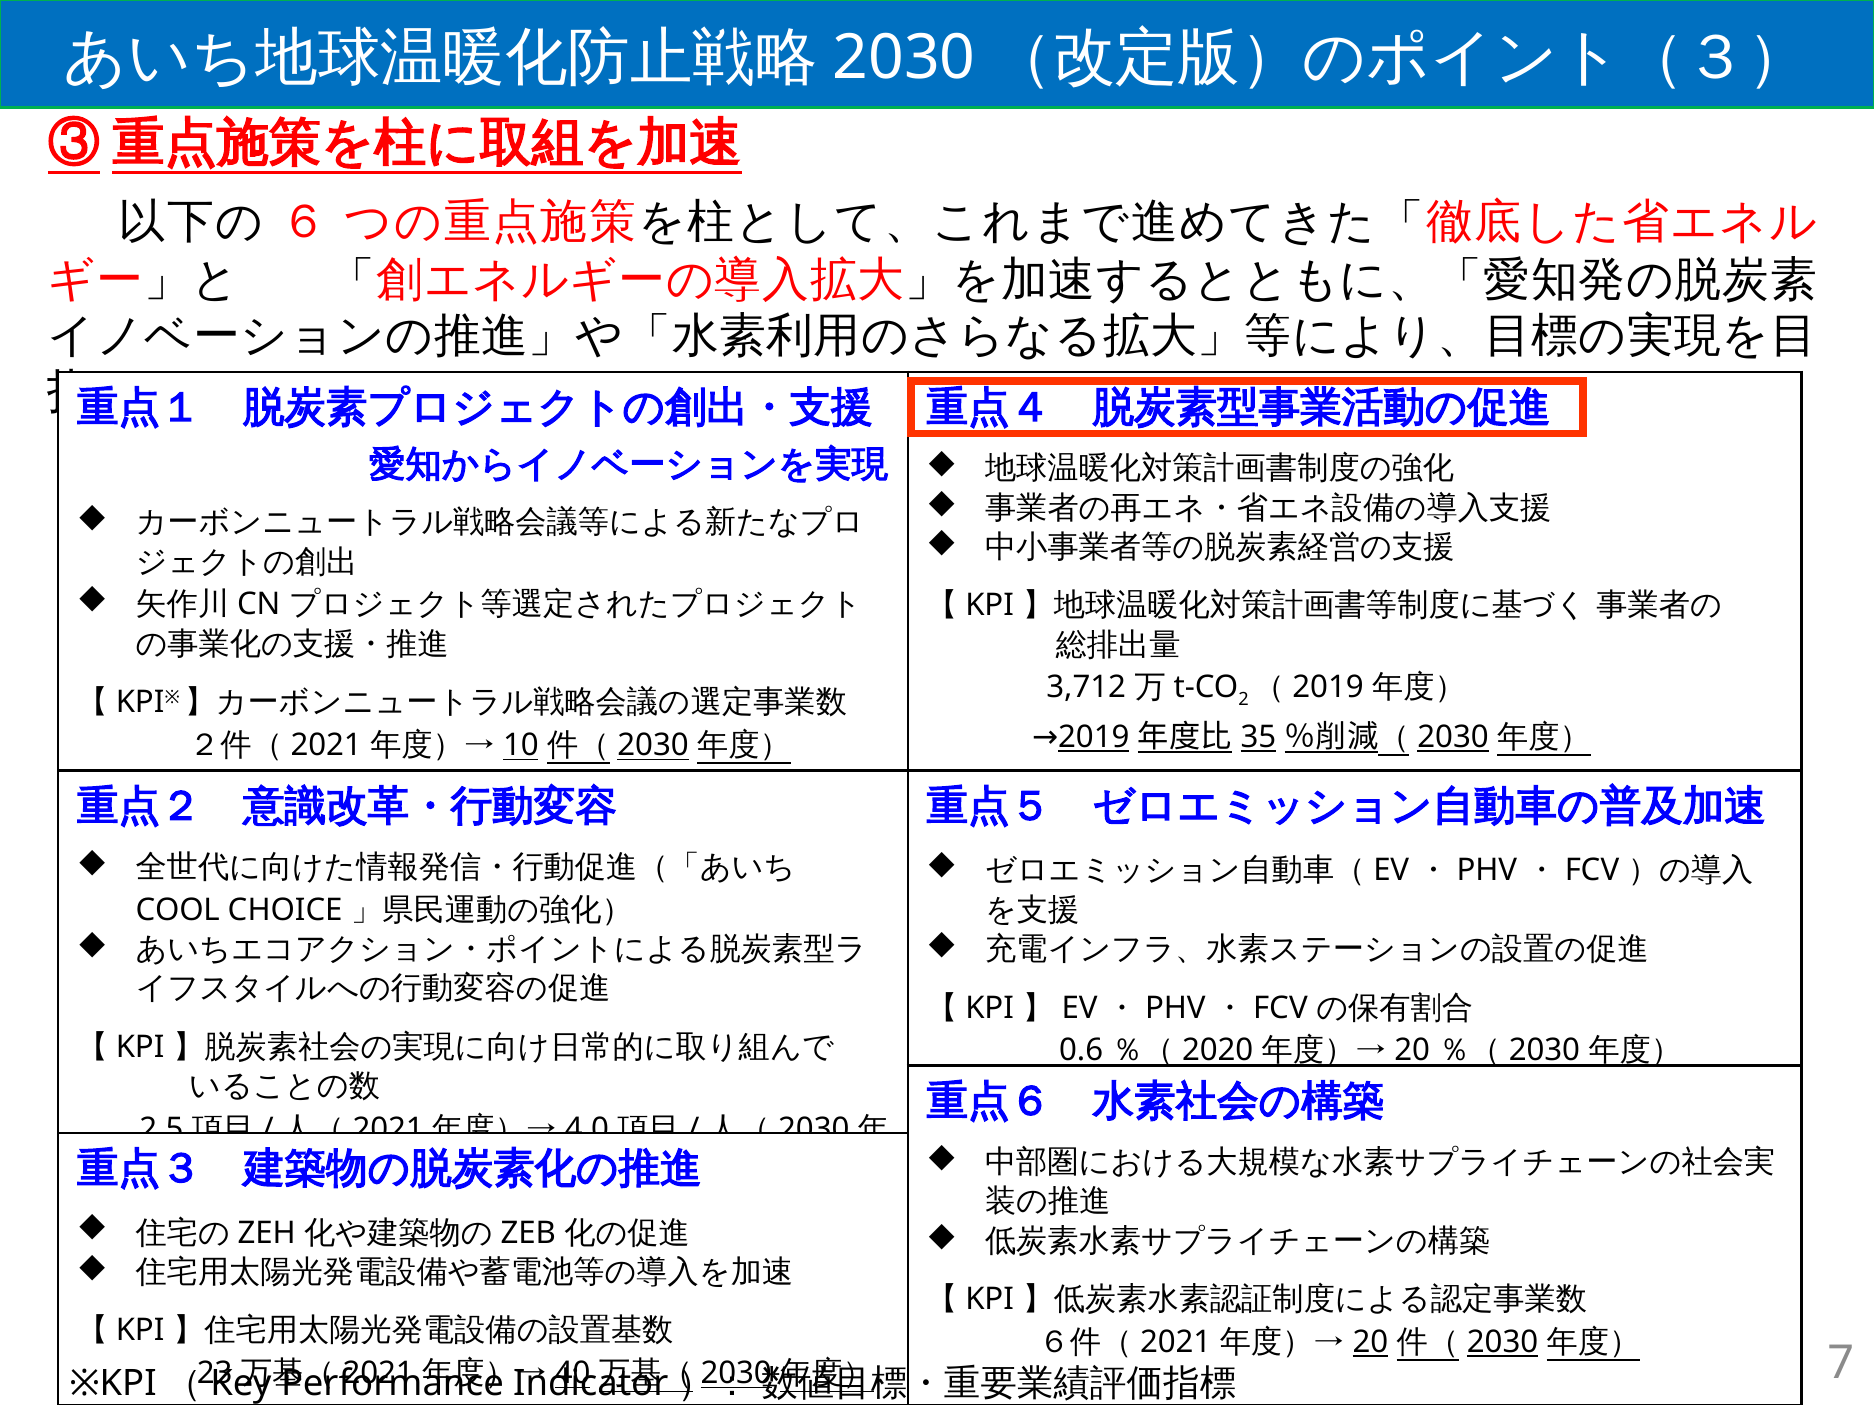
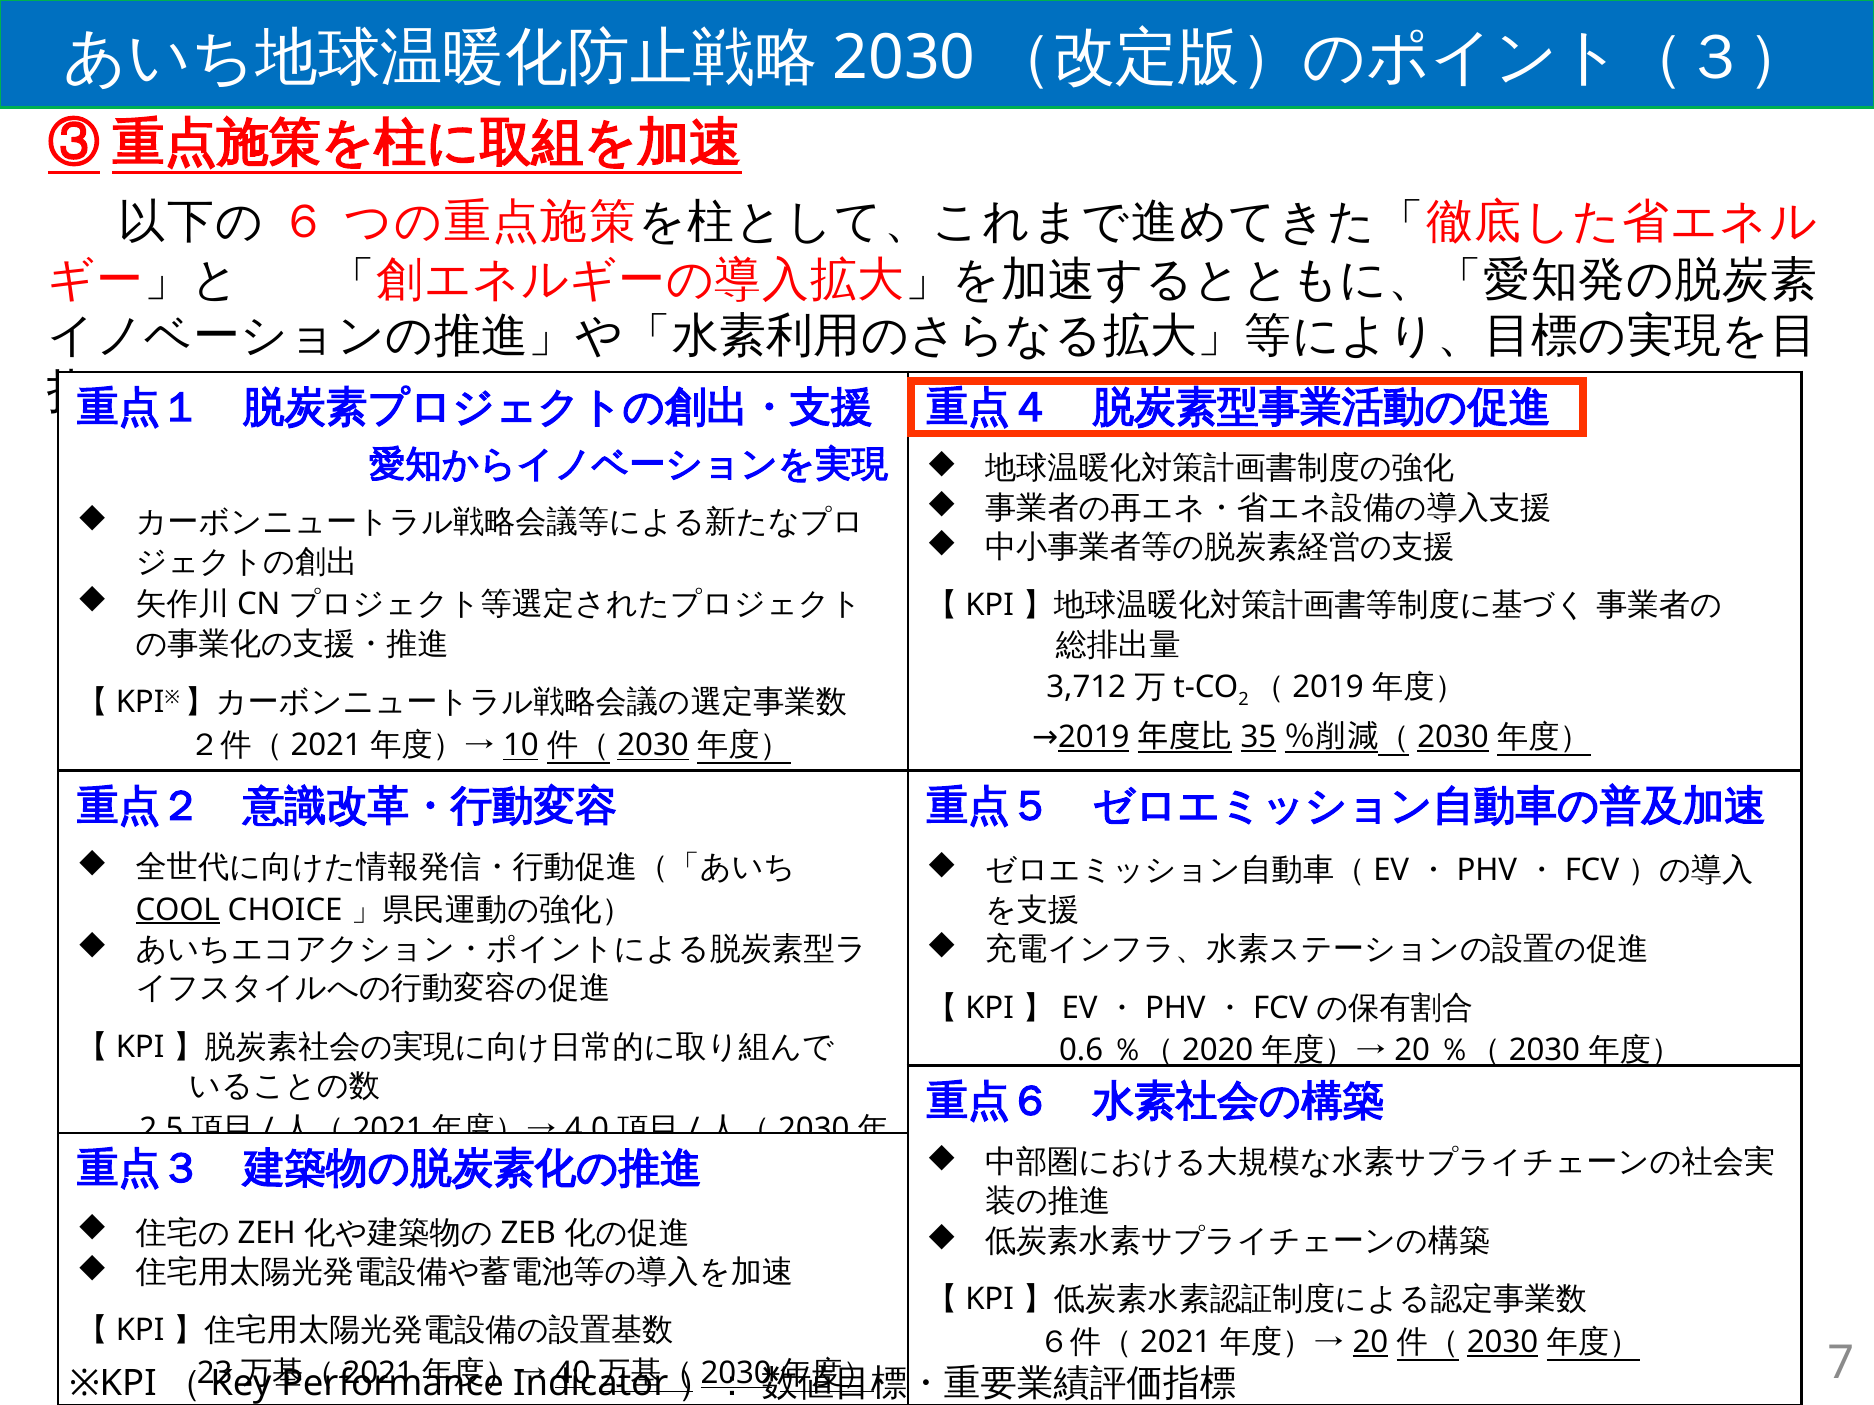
COOL underline: none -> present (178, 910)
